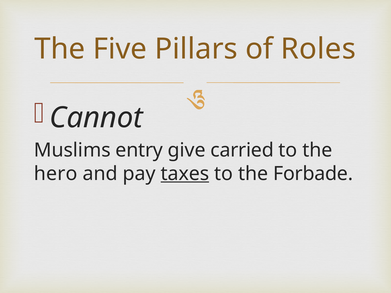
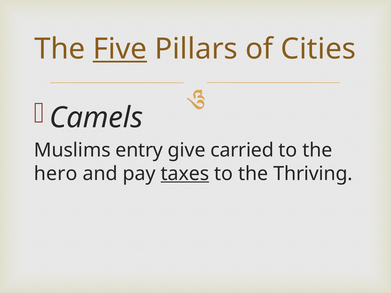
Five underline: none -> present (120, 49)
Roles: Roles -> Cities (318, 49)
Cannot: Cannot -> Camels (96, 118)
Forbade: Forbade -> Thriving (313, 174)
